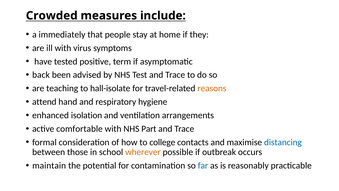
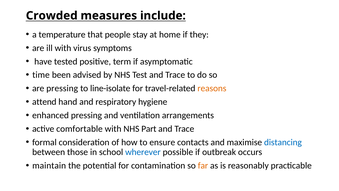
immediately: immediately -> temperature (62, 34)
back: back -> time (41, 75)
are teaching: teaching -> pressing (62, 88)
hall-isolate: hall-isolate -> line-isolate (110, 88)
enhanced isolation: isolation -> pressing (86, 115)
college: college -> ensure (162, 142)
wherever colour: orange -> blue (143, 152)
far colour: blue -> orange (203, 165)
